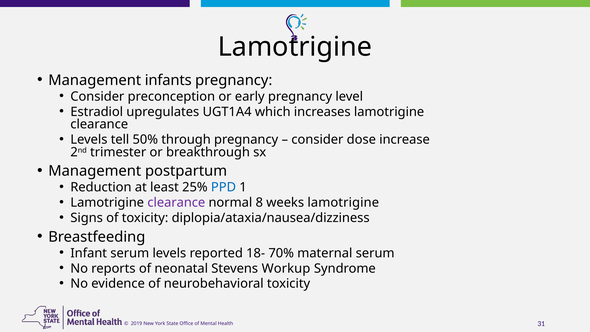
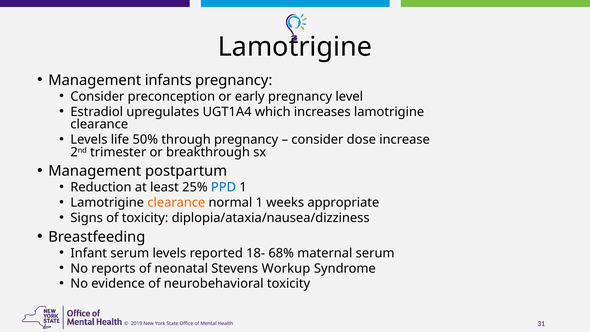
tell: tell -> life (120, 140)
clearance colour: purple -> orange (176, 203)
normal 8: 8 -> 1 (259, 203)
weeks lamotrigine: lamotrigine -> appropriate (343, 203)
70%: 70% -> 68% (281, 253)
